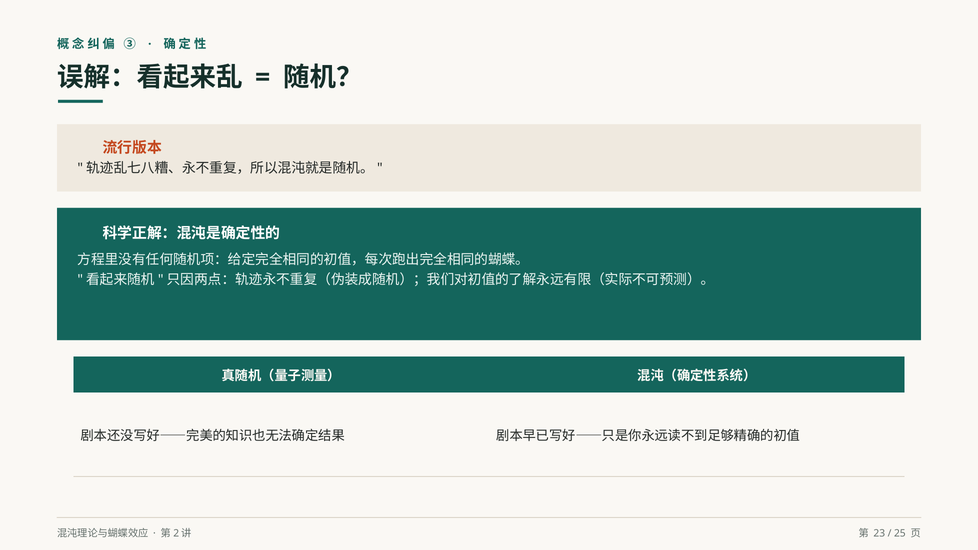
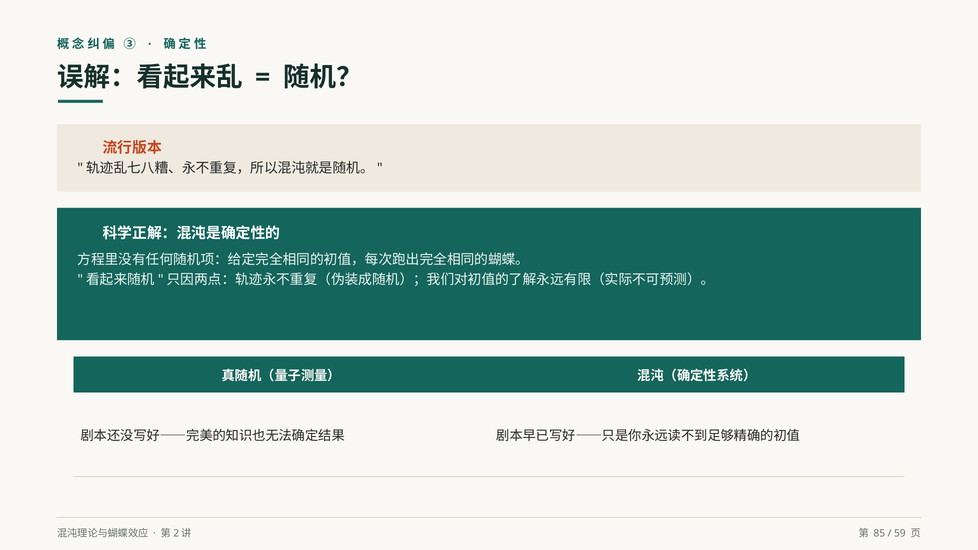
23: 23 -> 85 (879, 534)
25: 25 -> 59 (900, 534)
